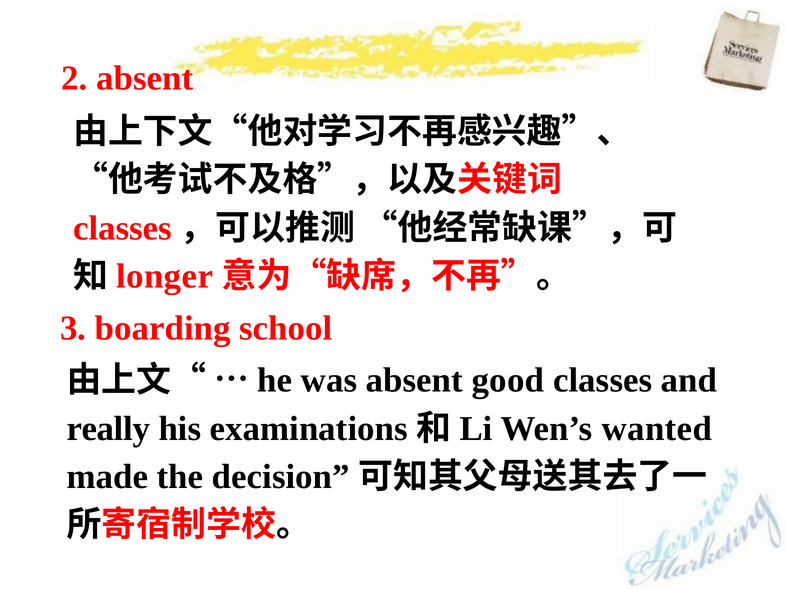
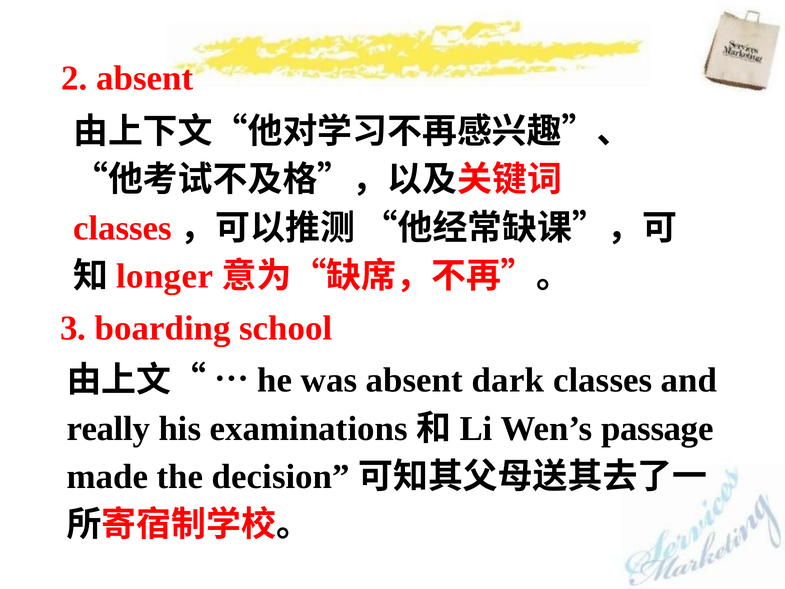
good: good -> dark (508, 380)
wanted: wanted -> passage (657, 428)
